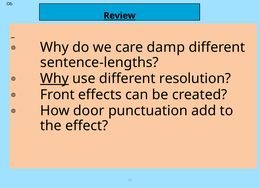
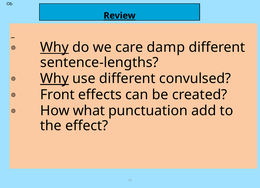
Why underline: none -> present (54, 47)
resolution: resolution -> convulsed (195, 78)
door: door -> what (89, 111)
